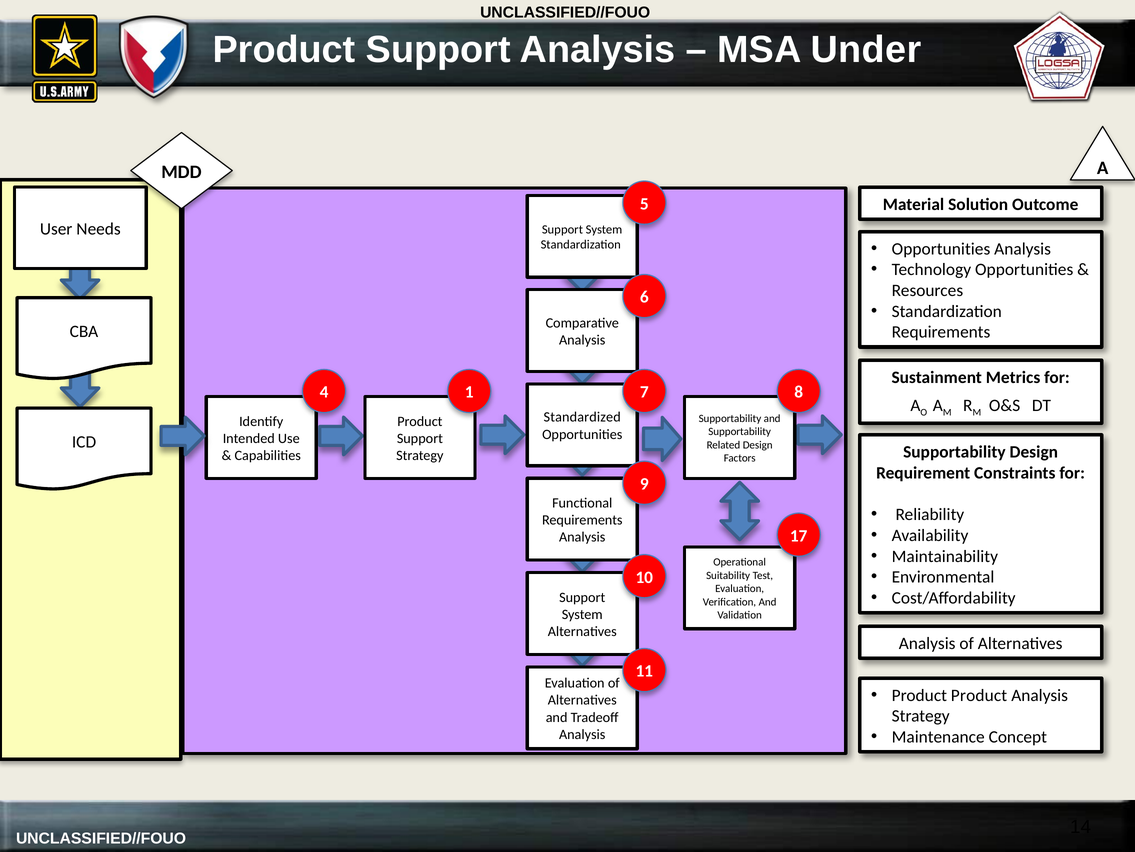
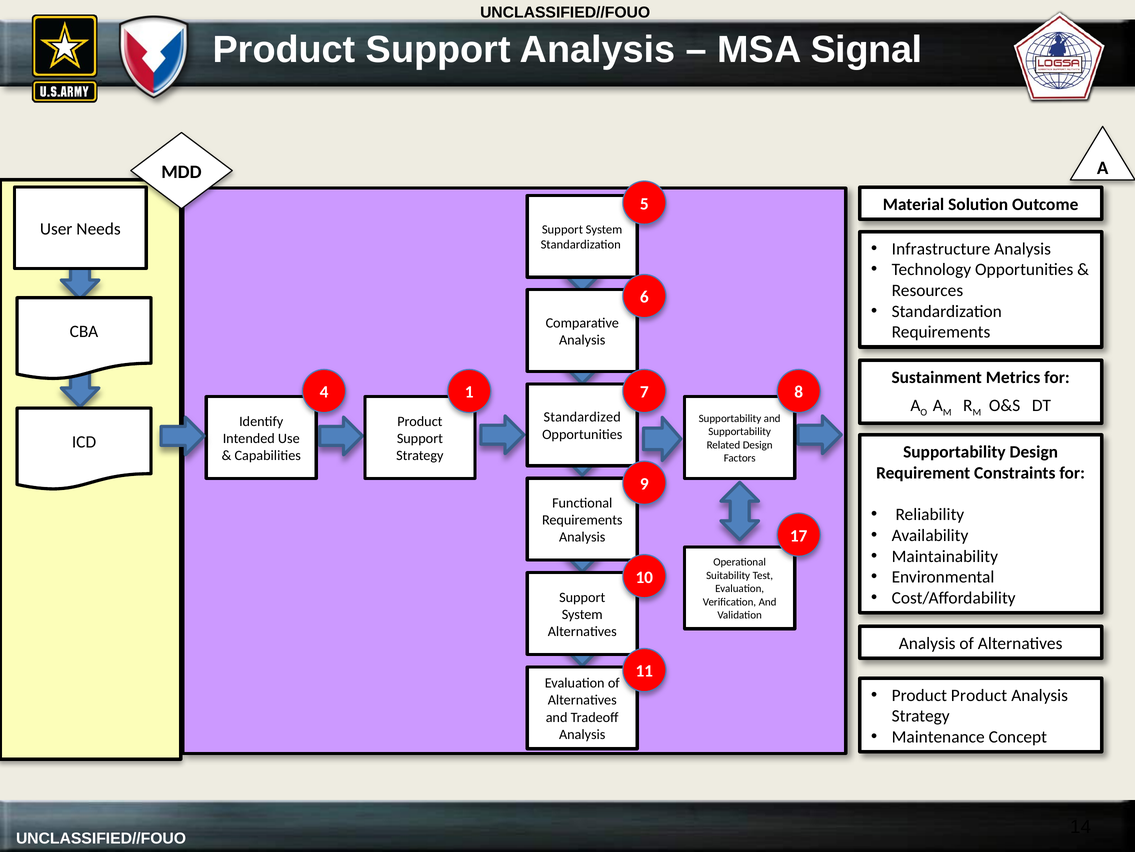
Under: Under -> Signal (866, 50)
Opportunities: Opportunities -> Infrastructure (941, 249)
